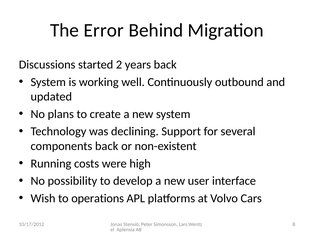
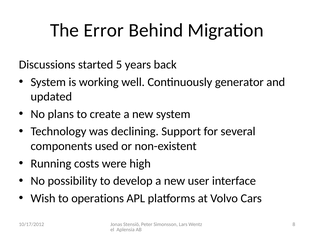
2: 2 -> 5 (119, 65)
outbound: outbound -> generator (239, 82)
components back: back -> used (107, 146)
